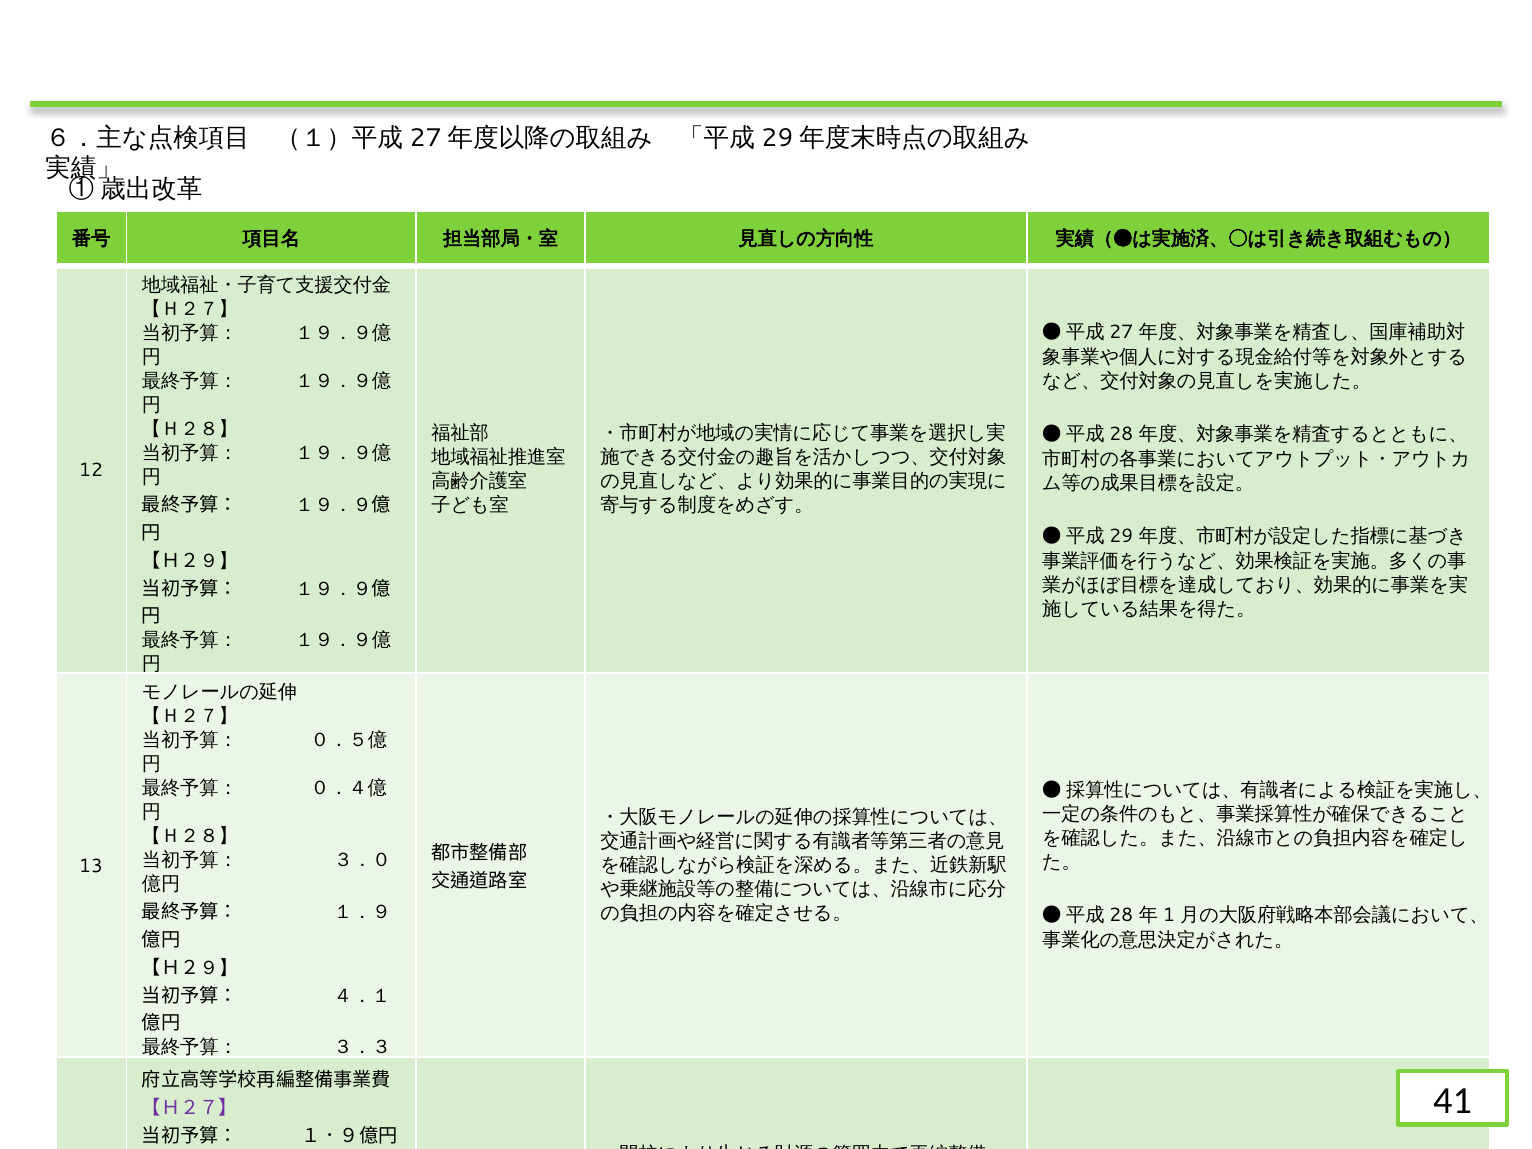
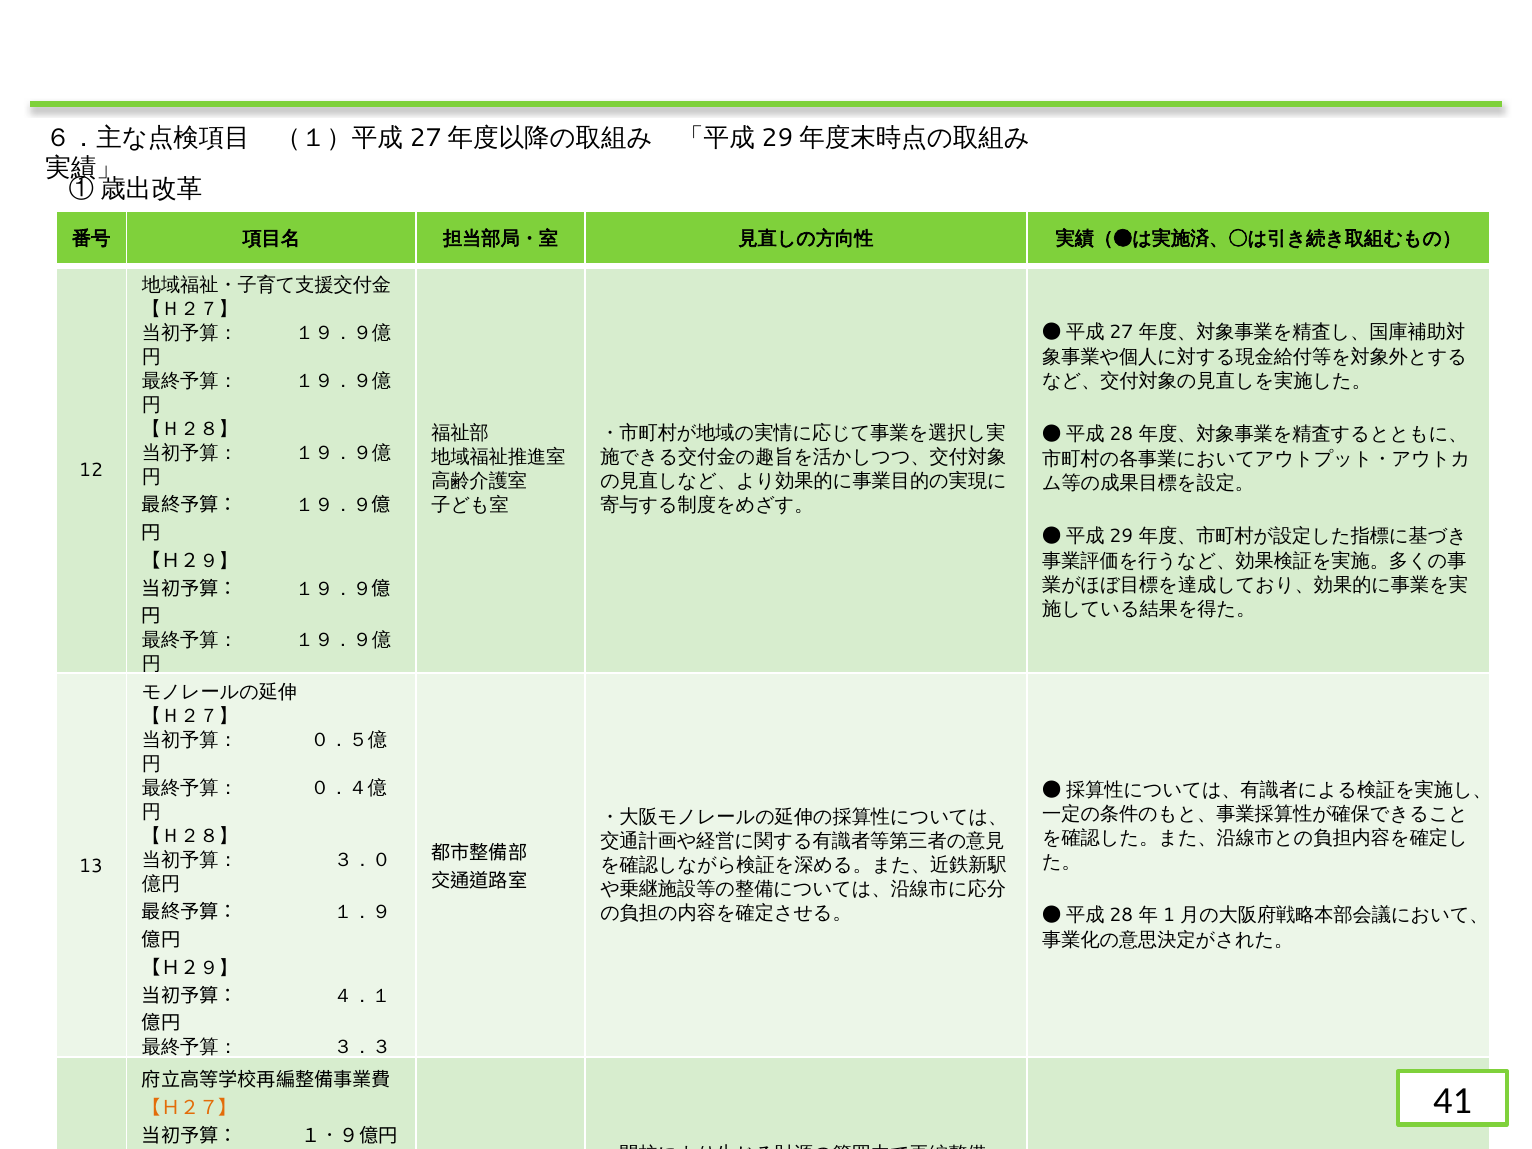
【Ｈ２７】 colour: purple -> orange (190, 1108)
